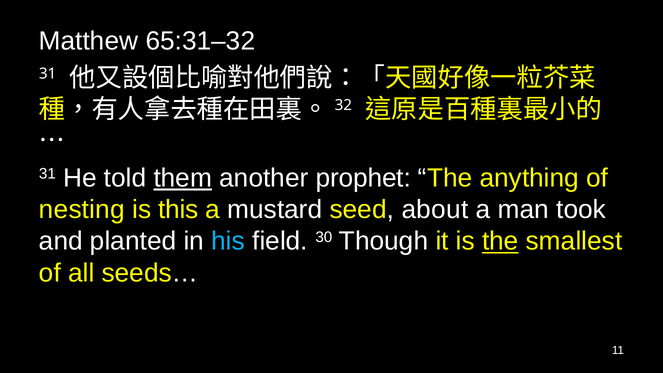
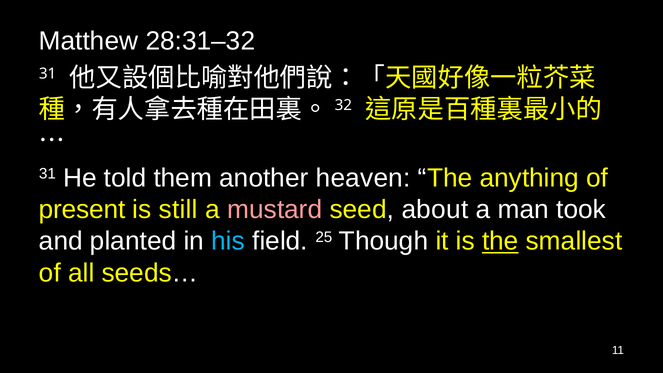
65:31–32: 65:31–32 -> 28:31–32 (200, 41)
them underline: present -> none (183, 178)
prophet: prophet -> heaven (363, 178)
nesting: nesting -> present (82, 210)
this: this -> still (178, 210)
mustard colour: white -> pink (275, 210)
30: 30 -> 25 (324, 237)
